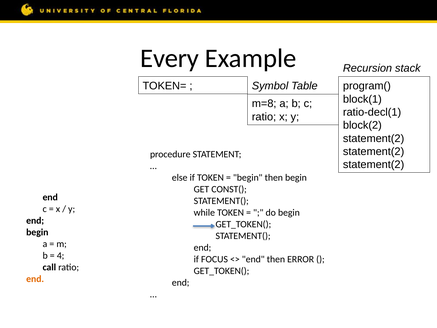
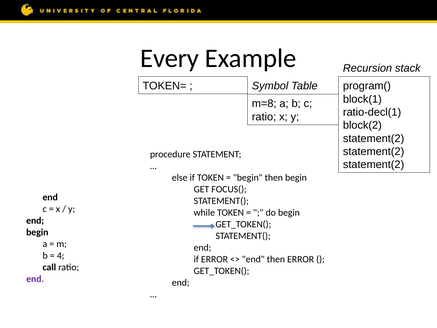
CONST(: CONST( -> FOCUS( (229, 189)
if FOCUS: FOCUS -> ERROR (214, 259)
end colour: orange -> purple (35, 279)
